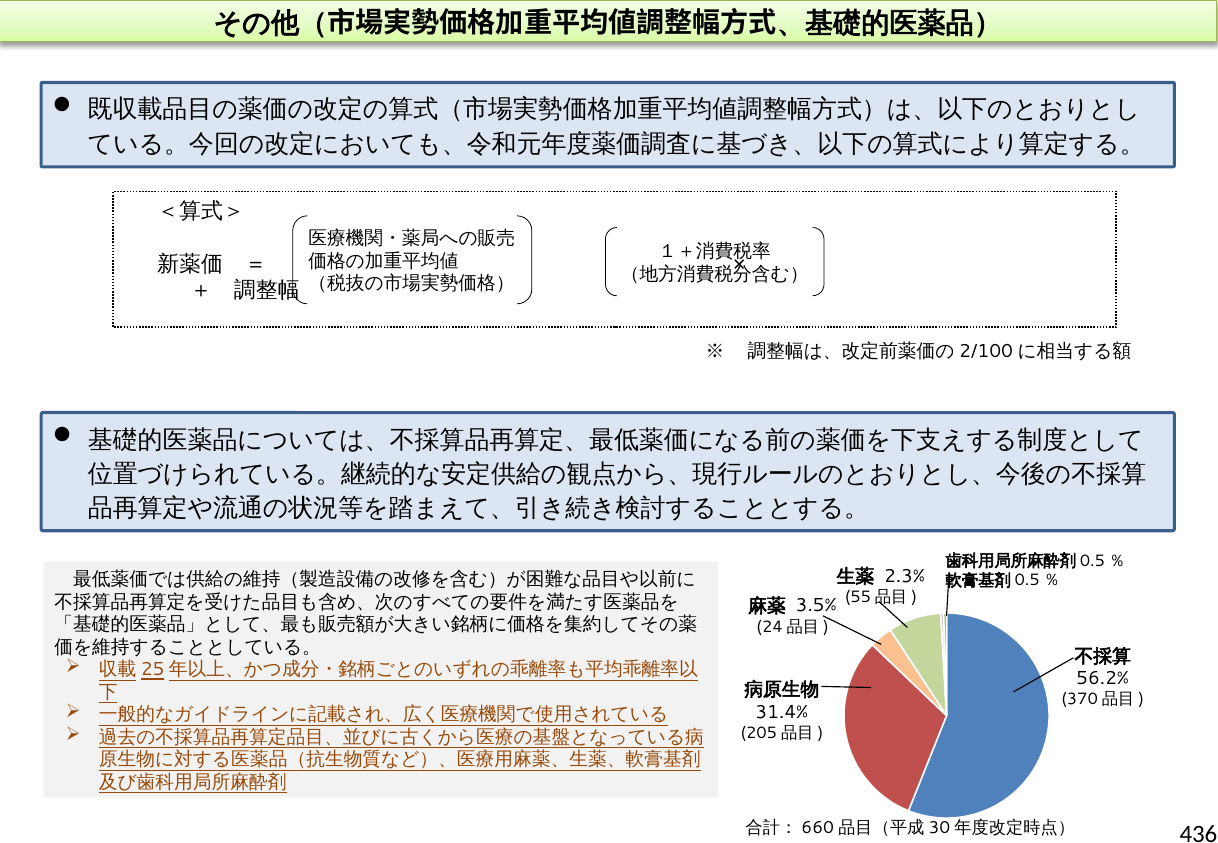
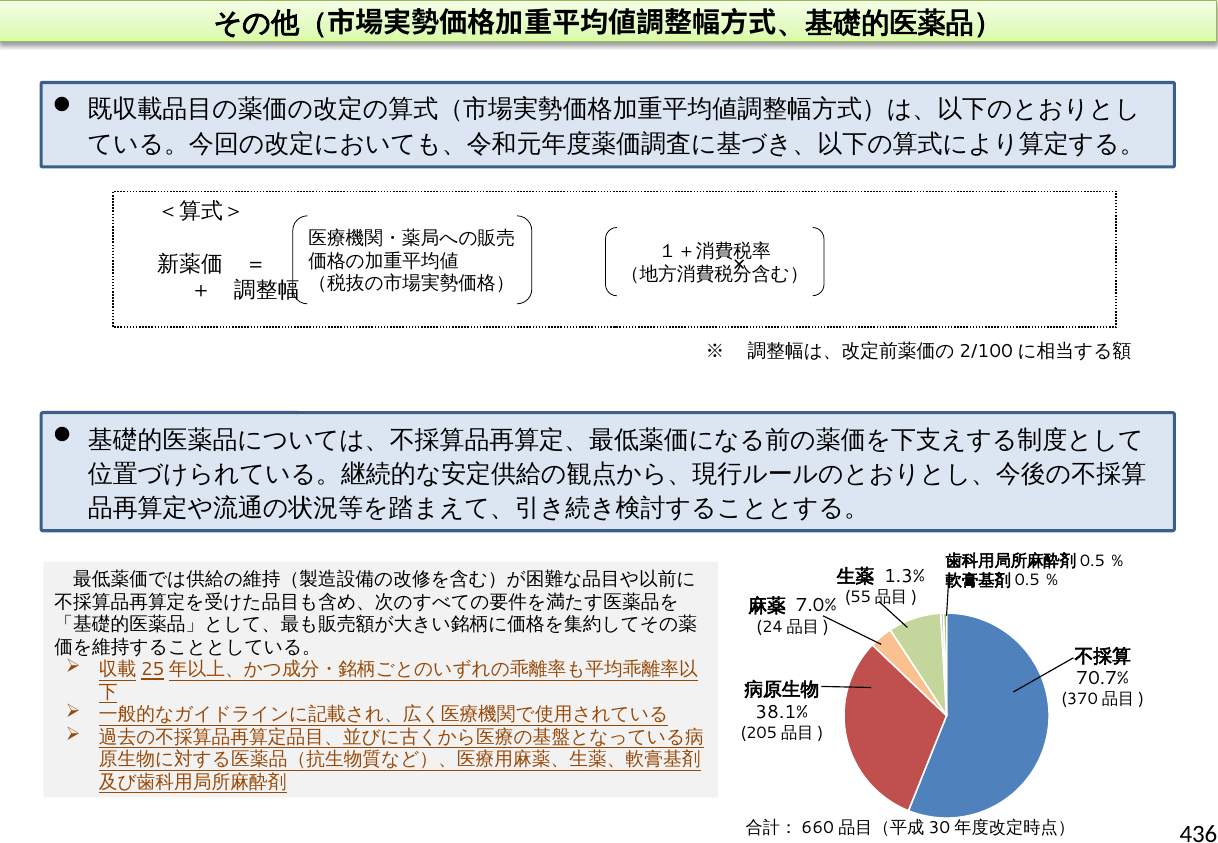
2.3%: 2.3% -> 1.3% (905, 577)
3.5%: 3.5% -> 7.0% (816, 606)
56.2%: 56.2% -> 70.7% (1103, 679)
31.4%: 31.4% -> 38.1% (782, 712)
